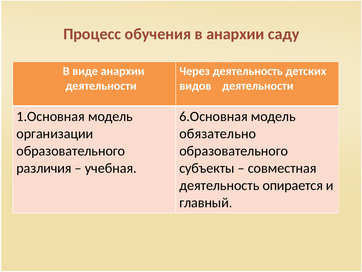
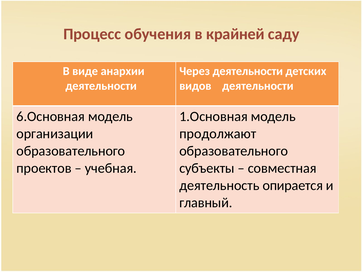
в анархии: анархии -> крайней (235, 34)
Через деятельность: деятельность -> деятельности (248, 71)
1.Основная: 1.Основная -> 6.Основная (51, 116)
6.Основная: 6.Основная -> 1.Основная (214, 116)
обязательно: обязательно -> продолжают (218, 134)
различия: различия -> проектов (44, 168)
